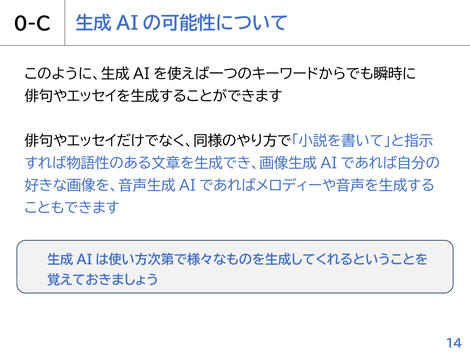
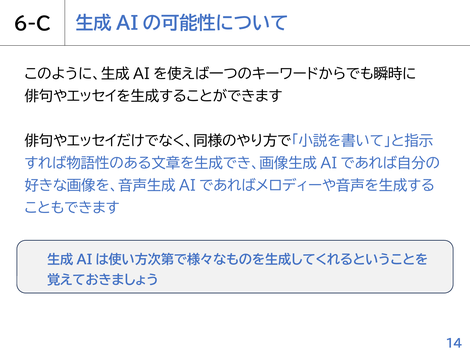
0-C: 0-C -> 6-C (32, 24)
